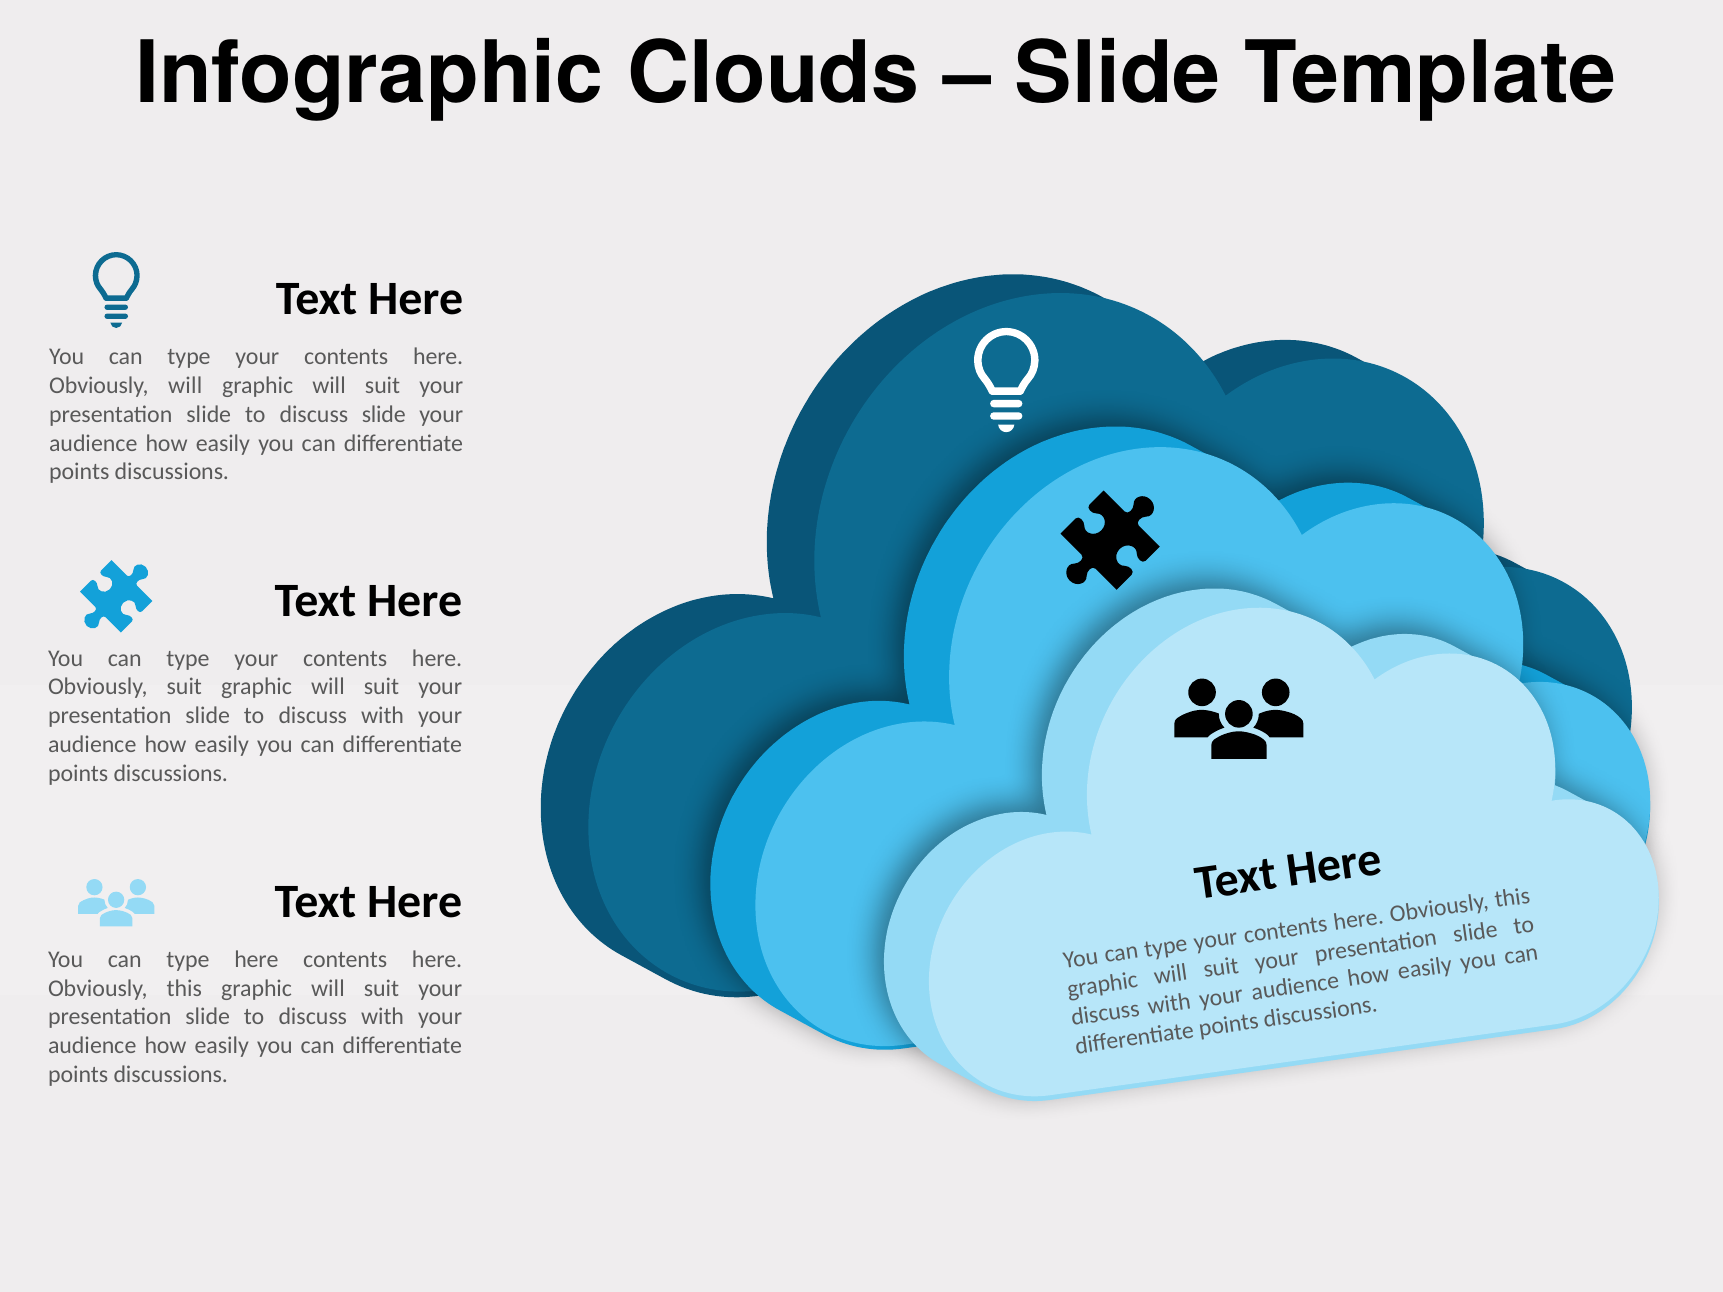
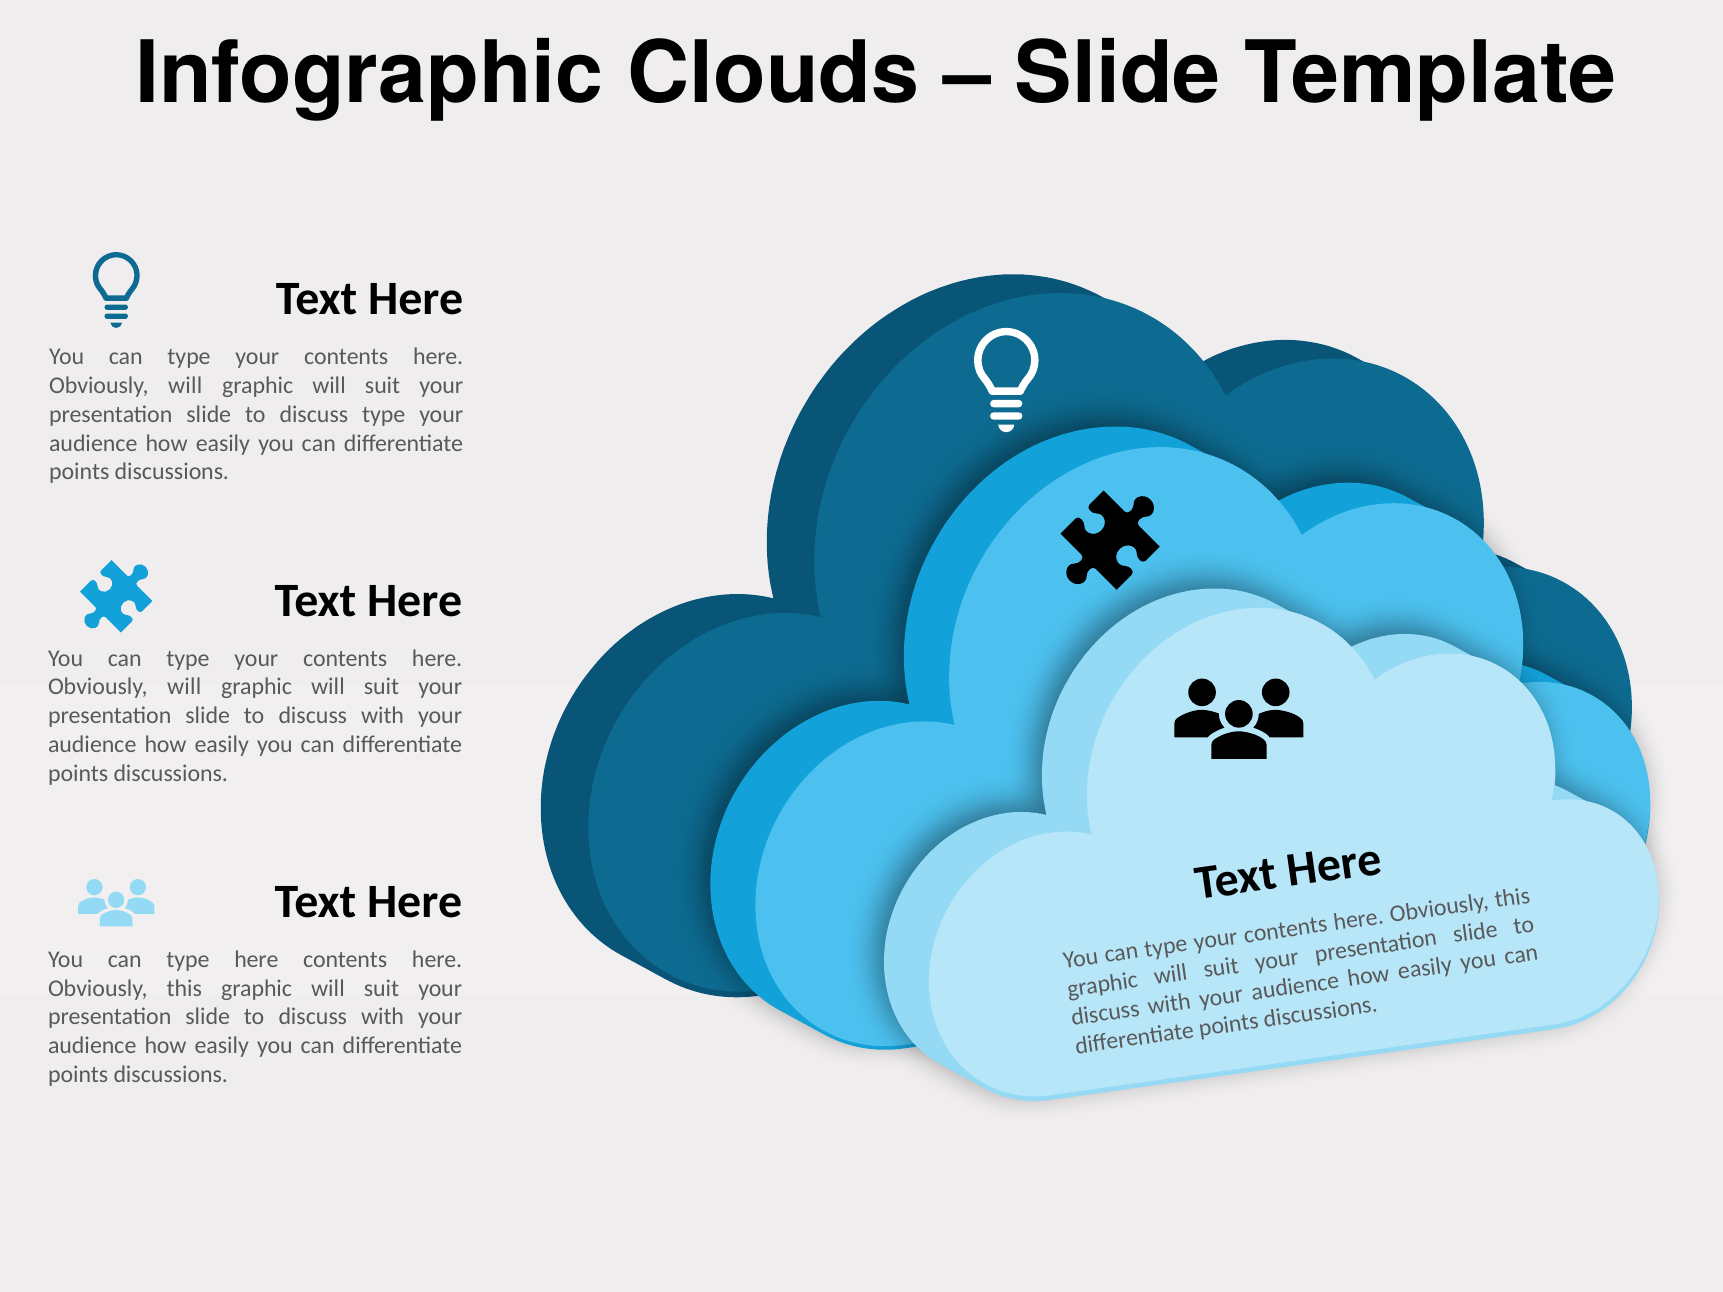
discuss slide: slide -> type (384, 415)
suit: suit -> will (184, 687)
